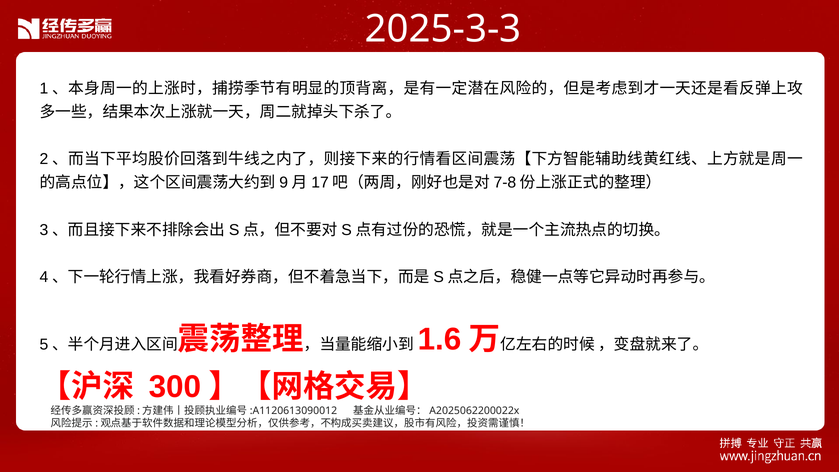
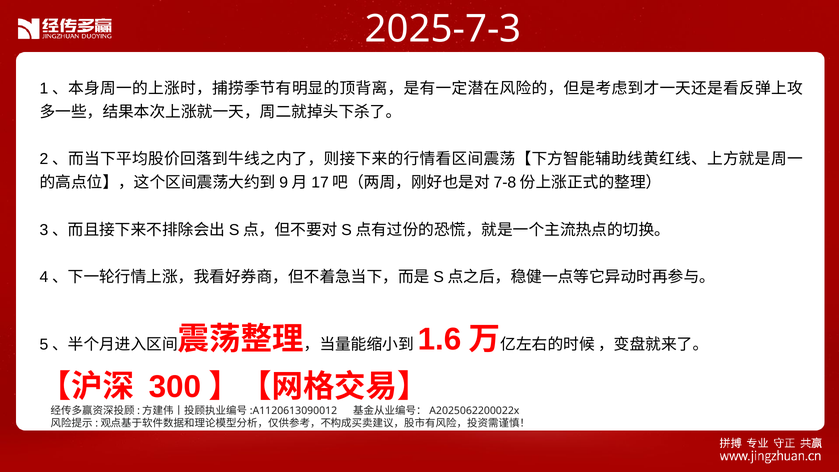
2025-3-3: 2025-3-3 -> 2025-7-3 (443, 29)
